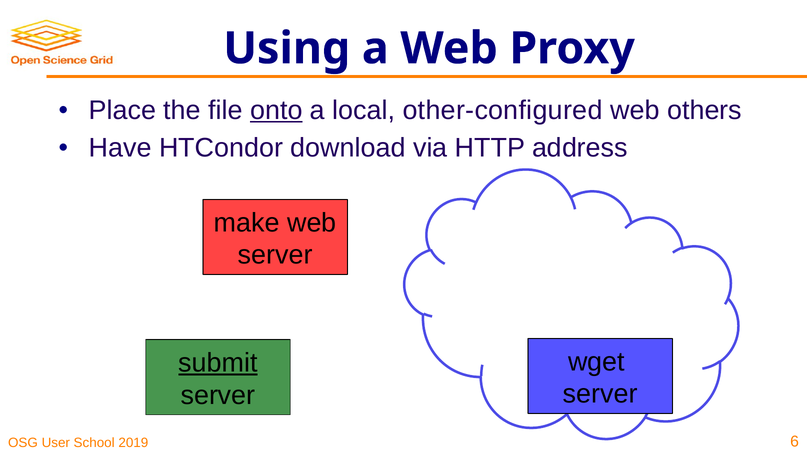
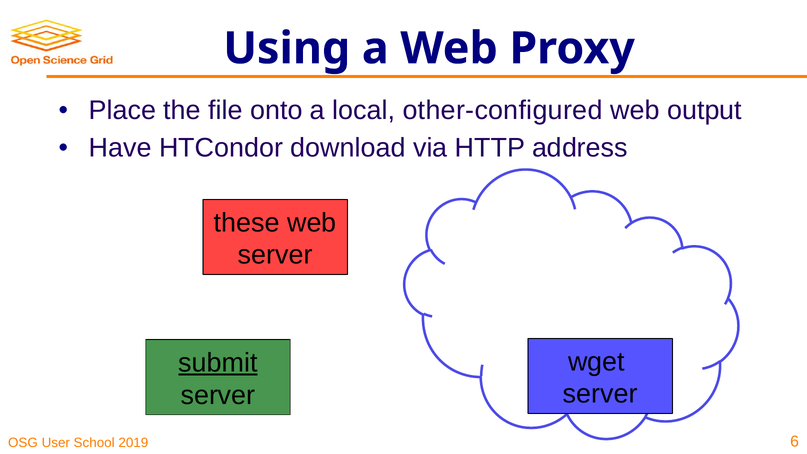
onto underline: present -> none (276, 110)
others: others -> output (705, 110)
make: make -> these (247, 223)
